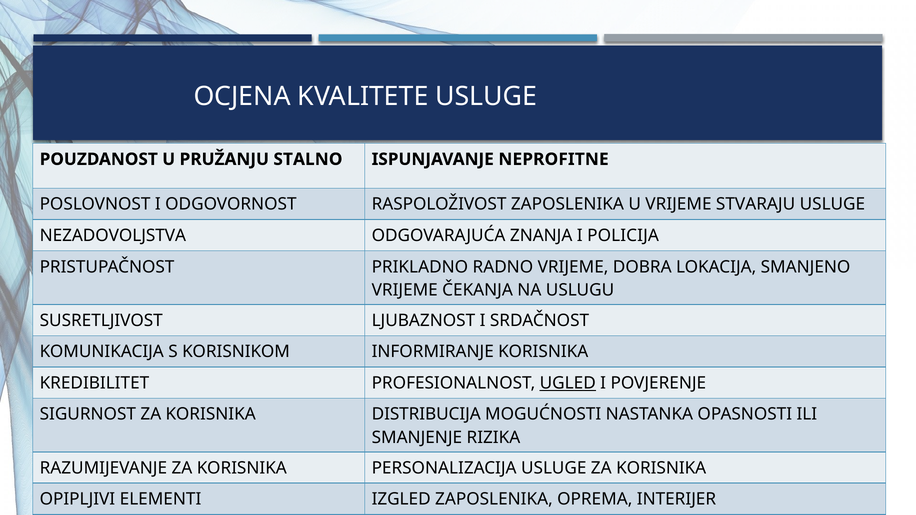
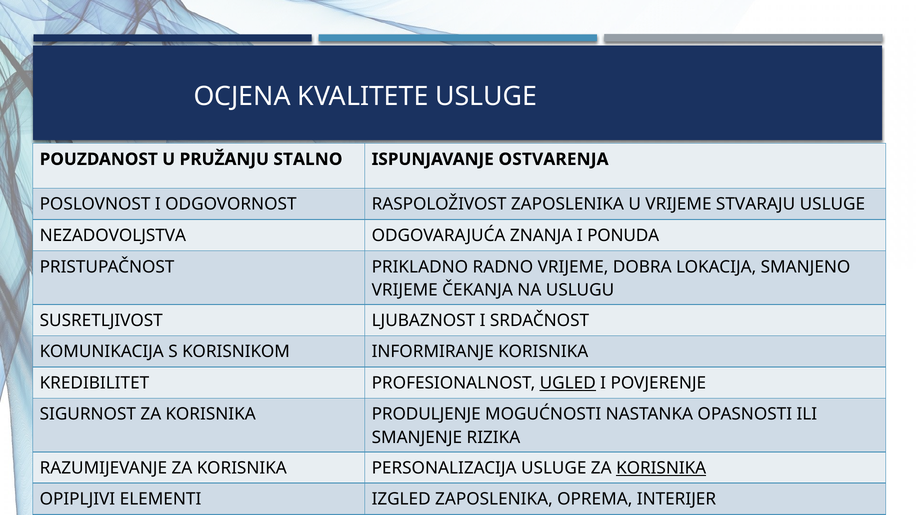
NEPROFITNE: NEPROFITNE -> OSTVARENJA (554, 159)
POLICIJA: POLICIJA -> PONUDA (623, 236)
DISTRIBUCIJA: DISTRIBUCIJA -> PRODULJENJE (426, 415)
KORISNIKA underline: none -> present (661, 468)
